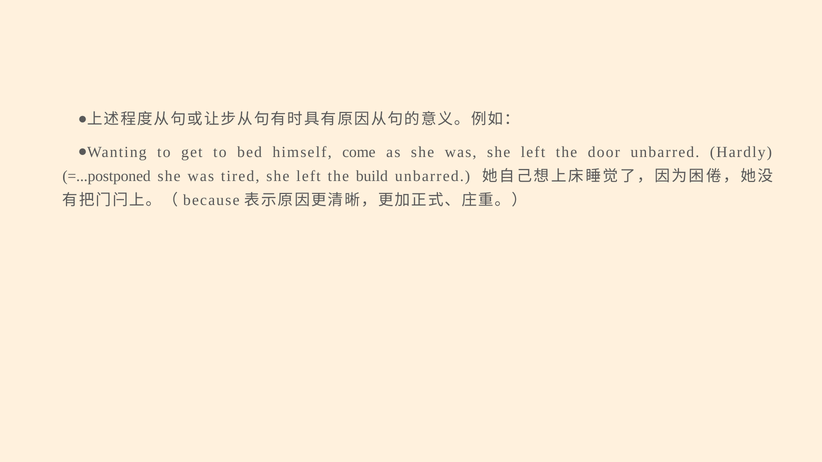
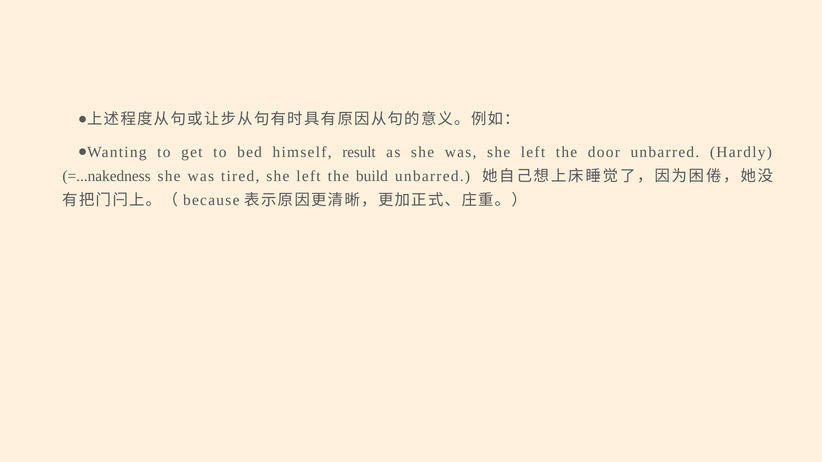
come: come -> result (359, 152)
=...postponed: =...postponed -> =...nakedness (107, 176)
